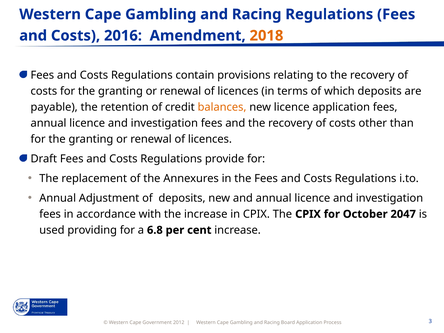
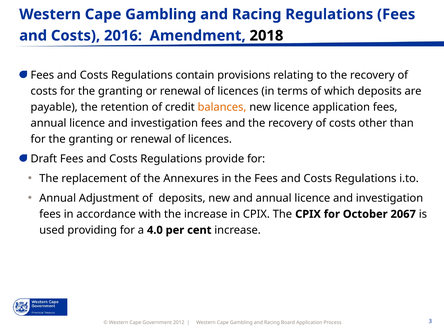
2018 colour: orange -> black (266, 36)
2047: 2047 -> 2067 (403, 214)
6.8: 6.8 -> 4.0 (155, 230)
